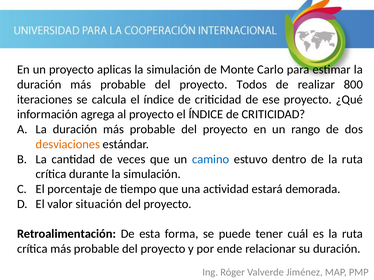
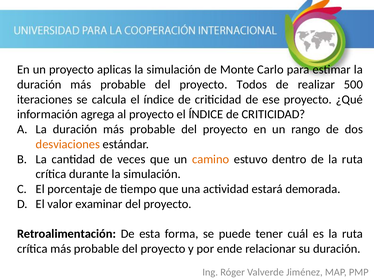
800: 800 -> 500 (353, 85)
camino colour: blue -> orange (211, 159)
situación: situación -> examinar (99, 204)
